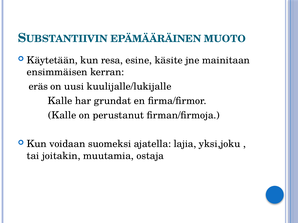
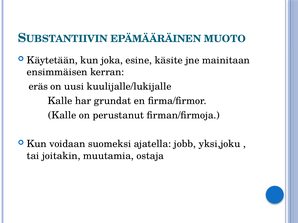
resa: resa -> joka (112, 60)
lajia: lajia -> jobb (185, 144)
